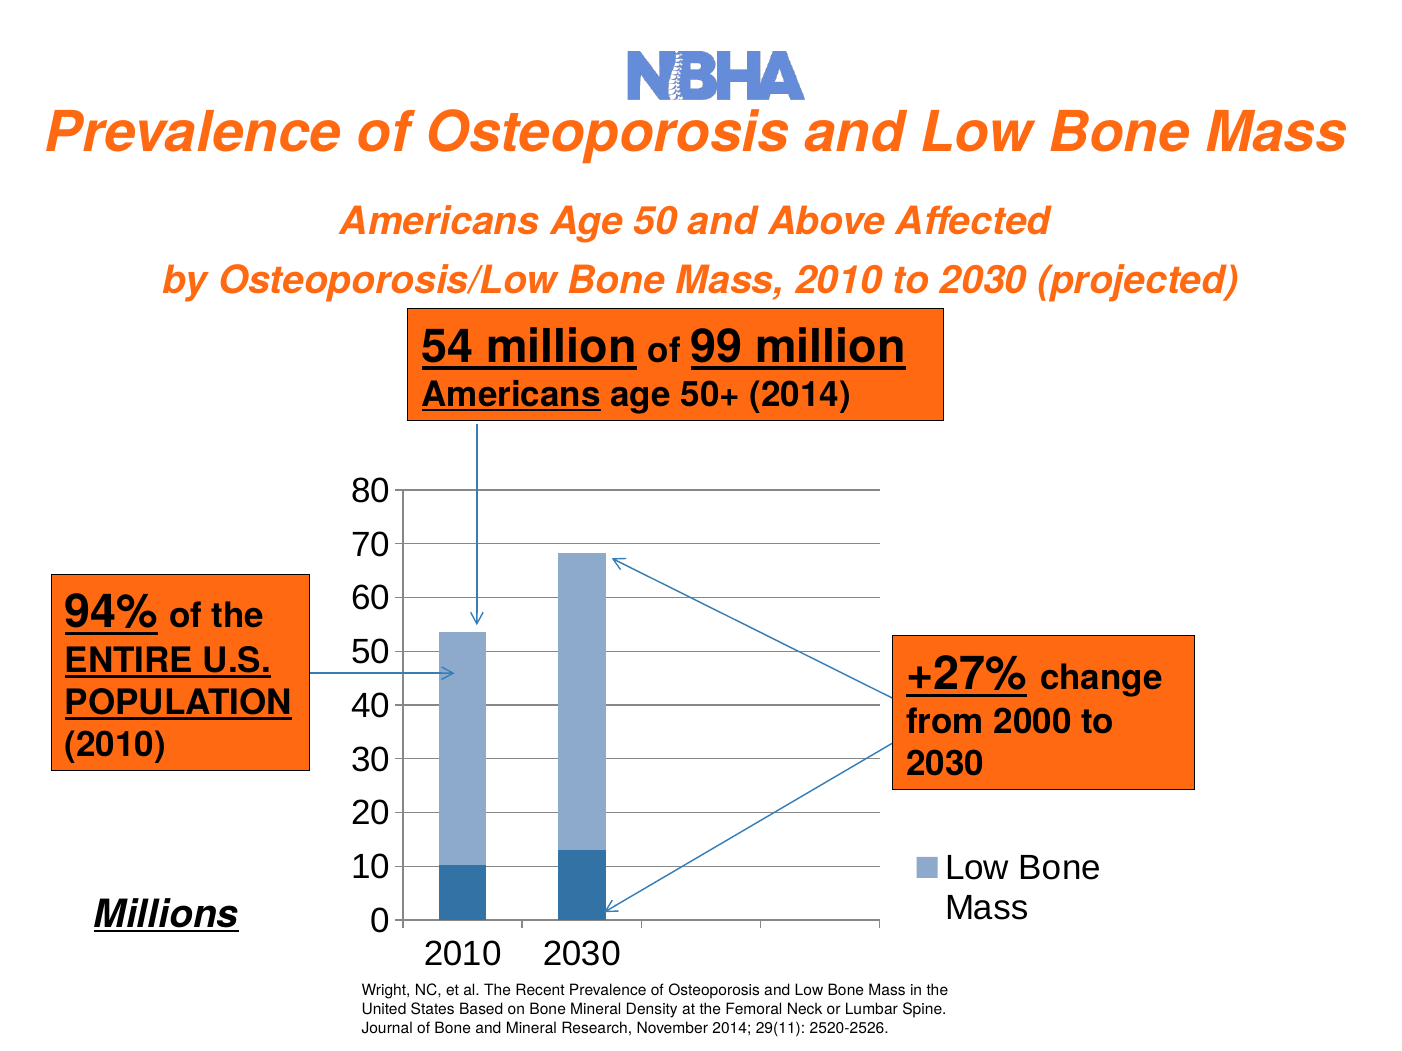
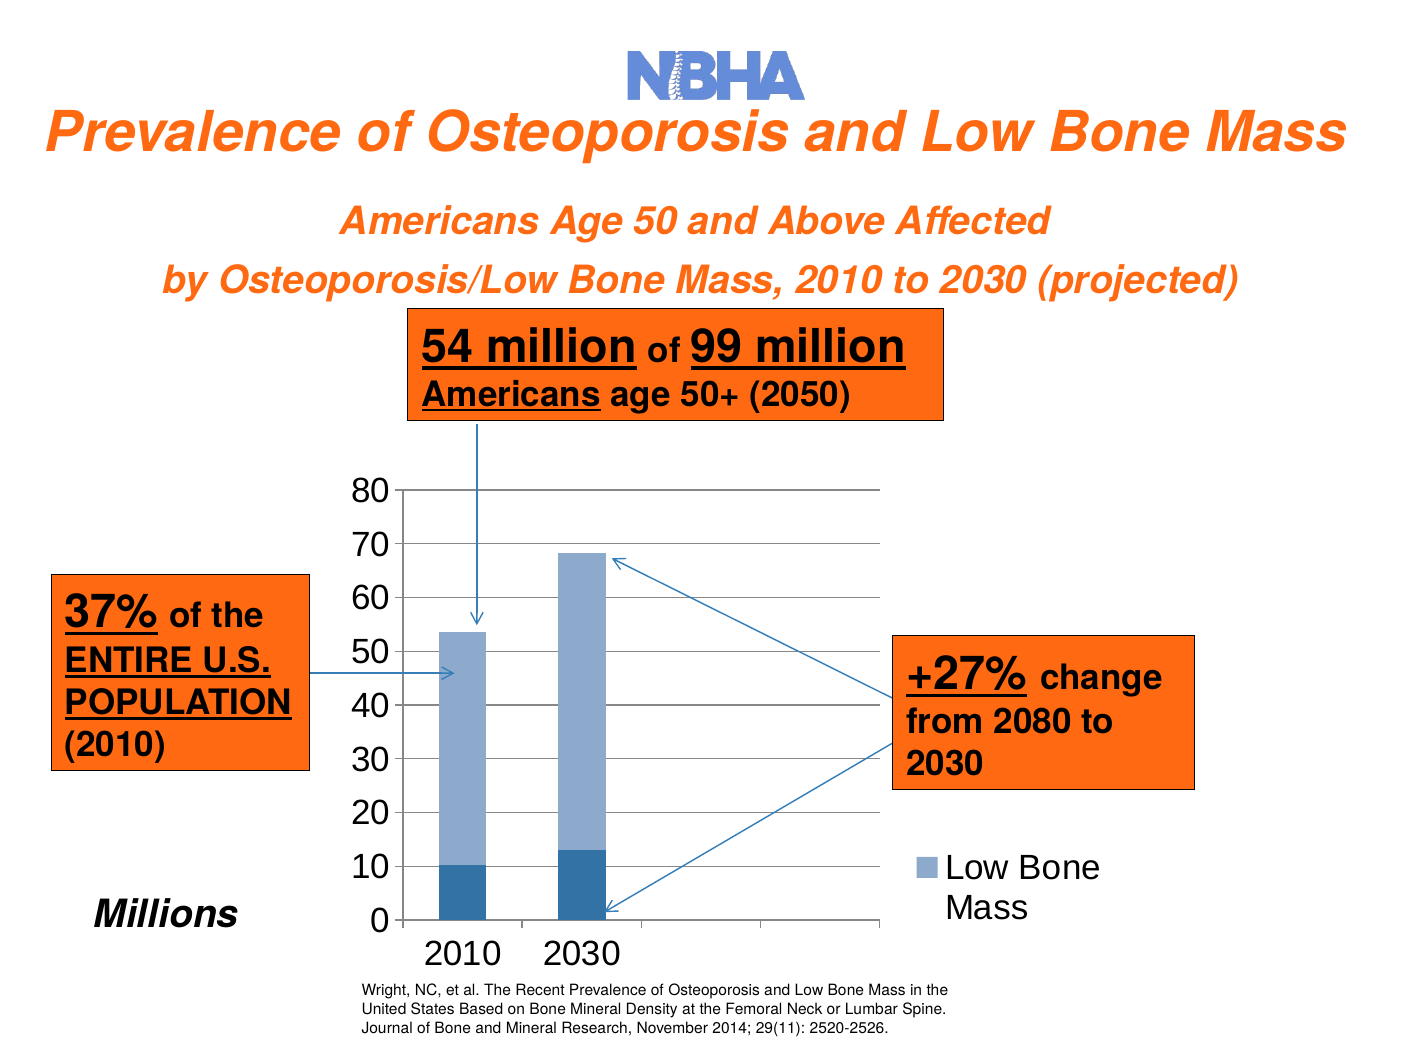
50+ 2014: 2014 -> 2050 (800, 396)
94%: 94% -> 37% (112, 613)
2000: 2000 -> 2080 (1033, 723)
Millions underline: present -> none (166, 915)
